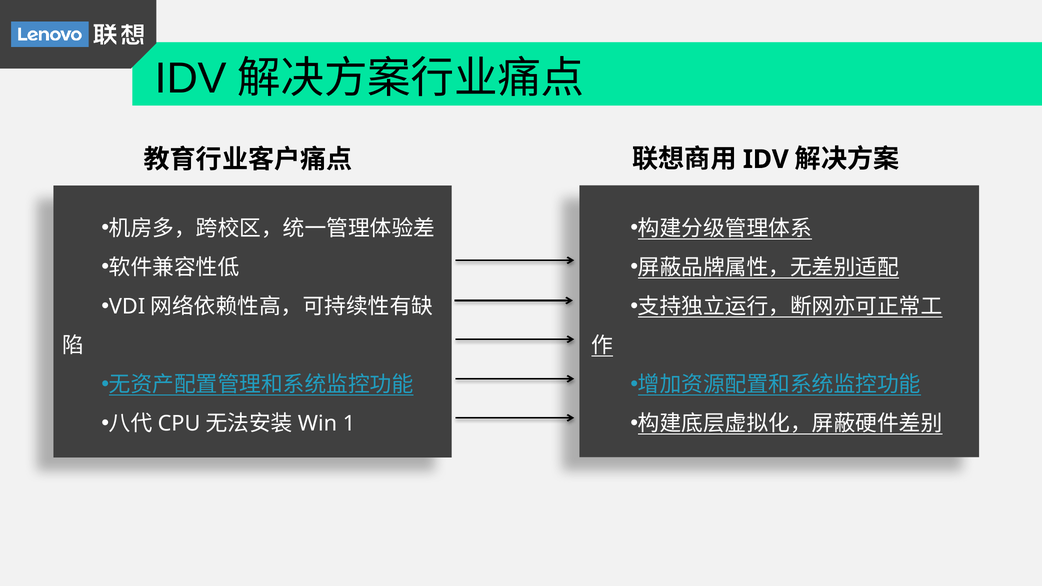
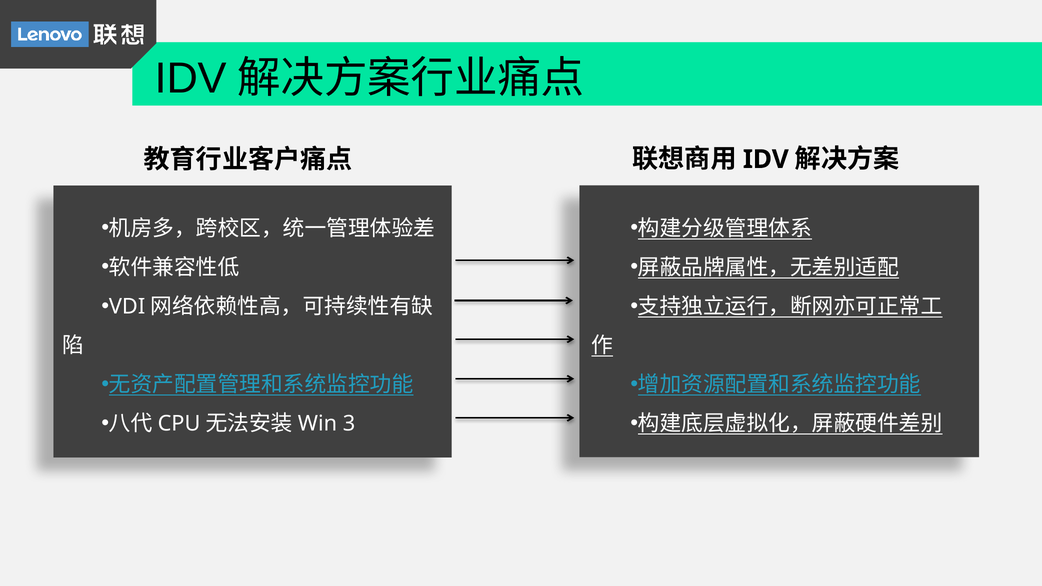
1: 1 -> 3 (349, 424)
